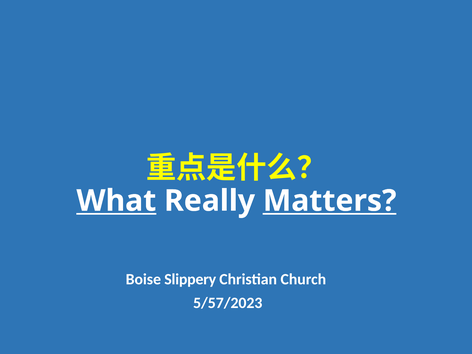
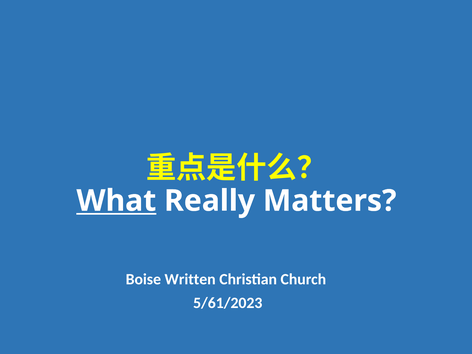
Matters underline: present -> none (330, 201)
Slippery: Slippery -> Written (190, 279)
5/57/2023: 5/57/2023 -> 5/61/2023 (228, 303)
